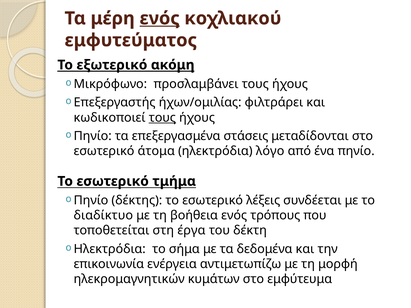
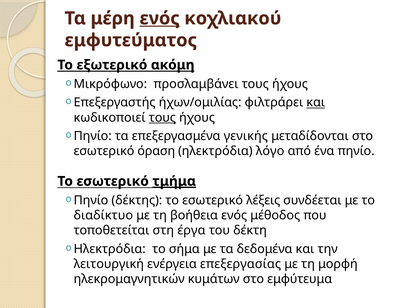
και underline: none -> present (316, 103)
στάσεις: στάσεις -> γενικής (246, 136)
άτομα: άτομα -> όραση (156, 151)
τμήμα underline: none -> present (174, 181)
τρόπους: τρόπους -> μέθοδος (275, 216)
επικοινωνία: επικοινωνία -> λειτουργική (109, 264)
αντιμετωπίζω: αντιμετωπίζω -> επεξεργασίας (241, 264)
